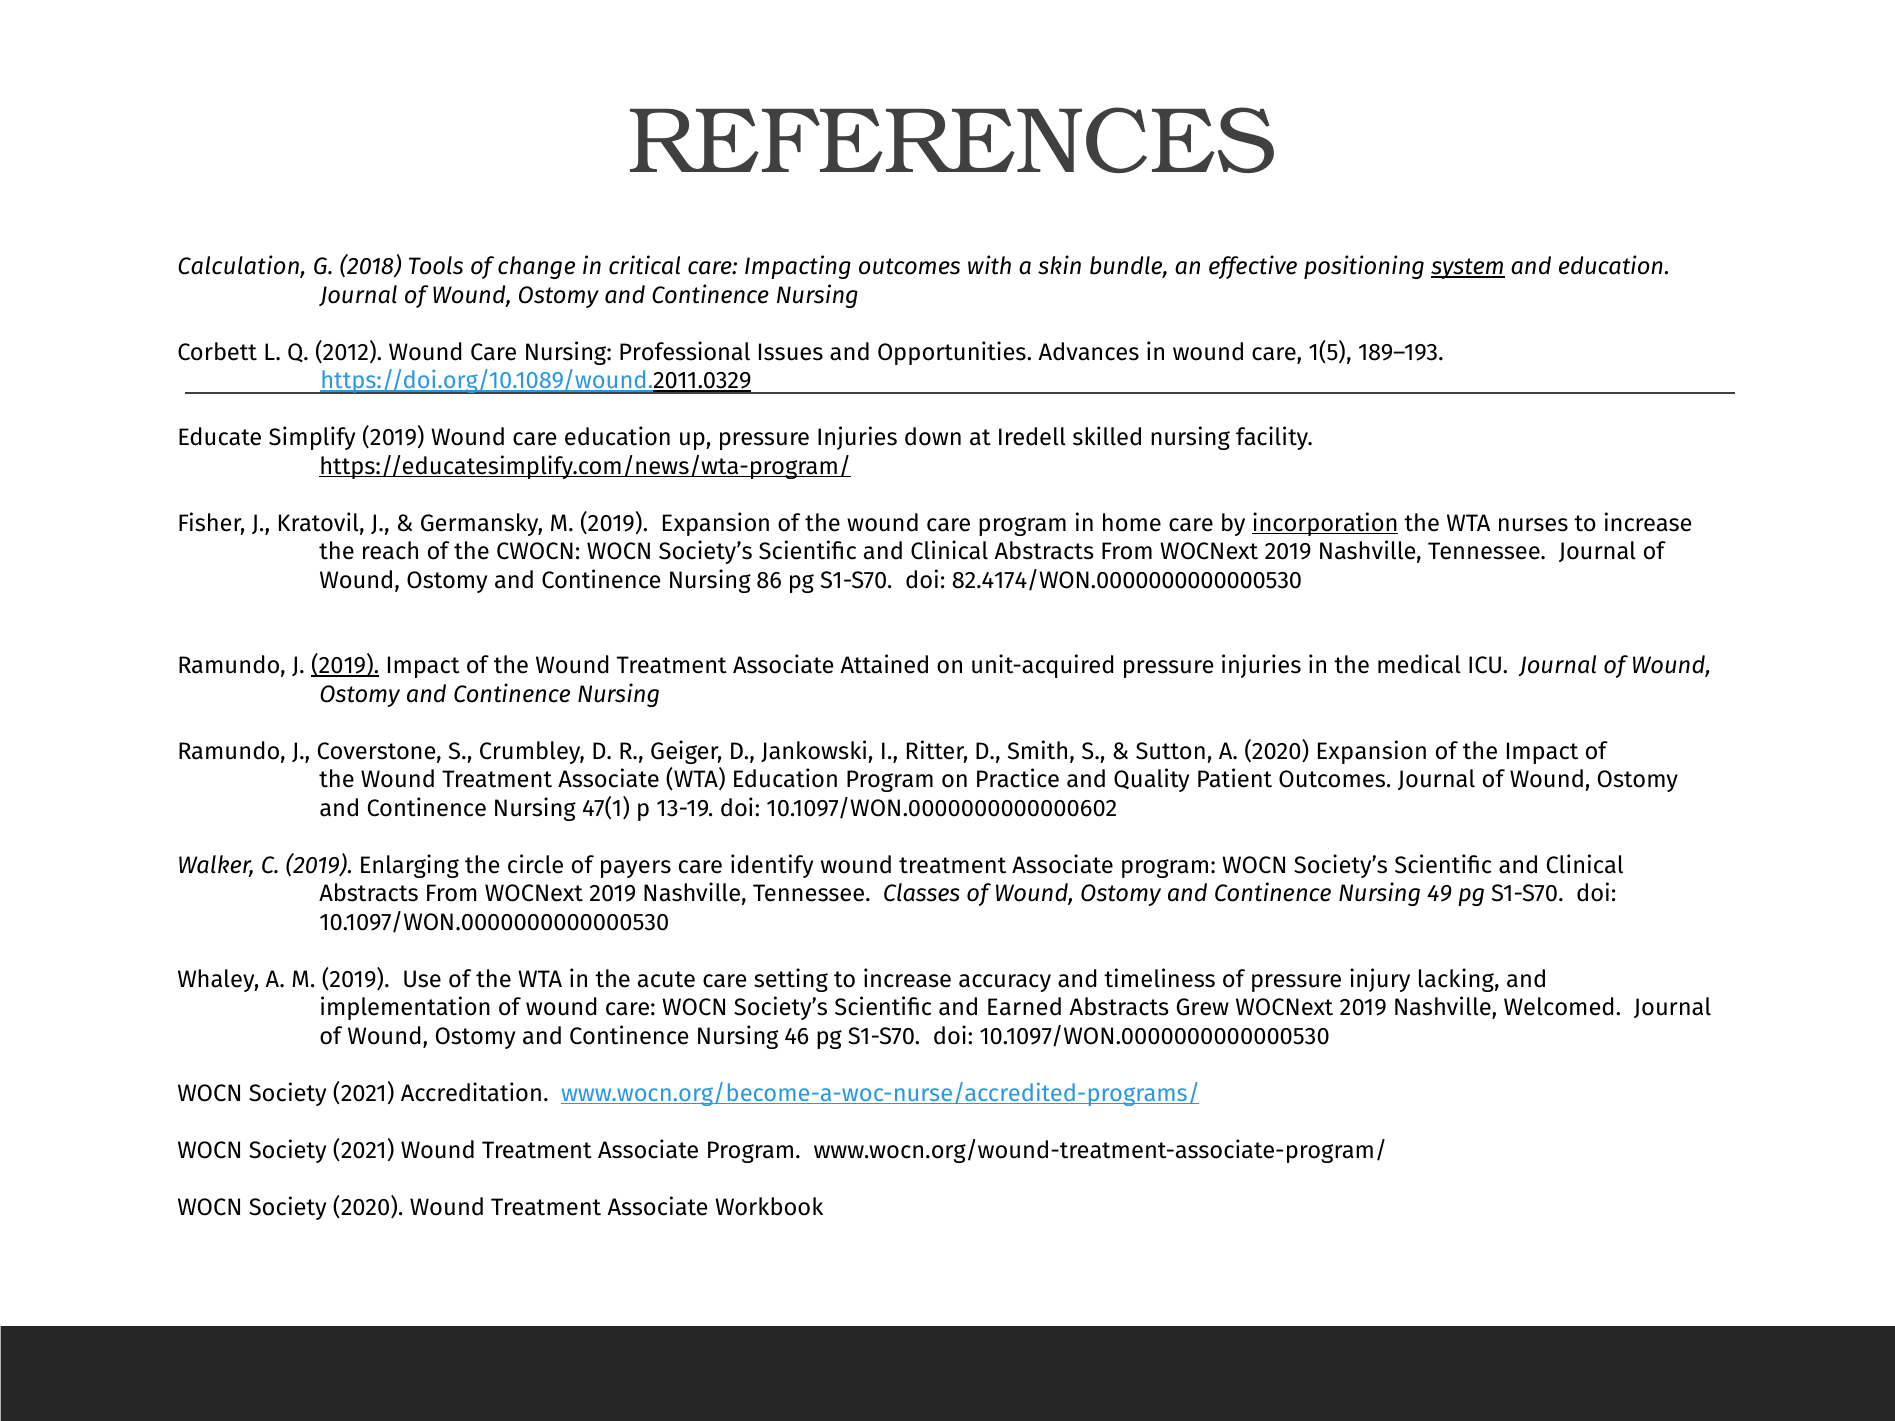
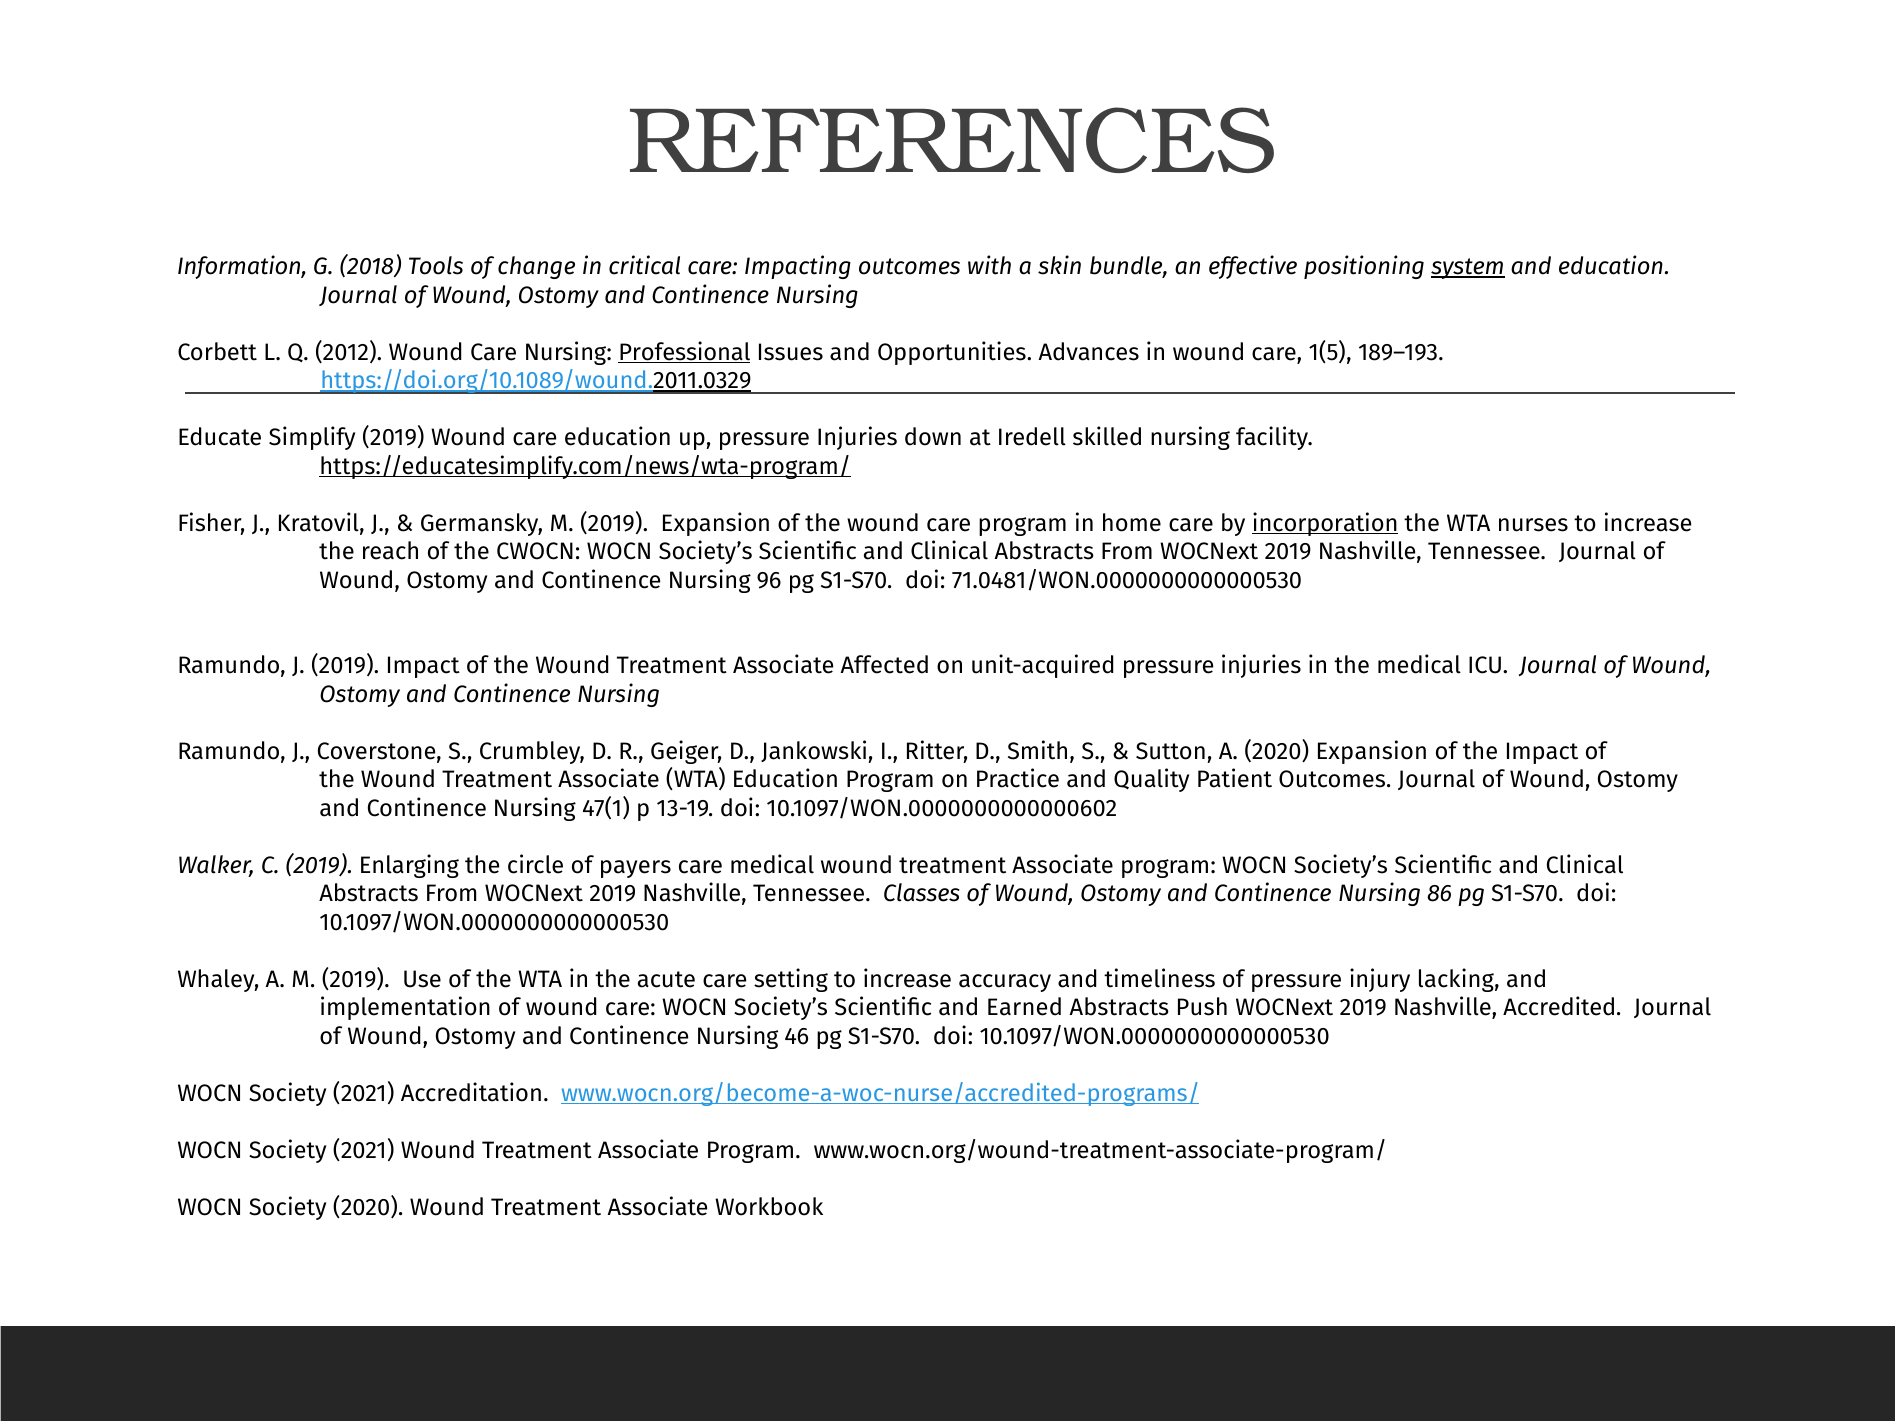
Calculation: Calculation -> Information (242, 267)
Professional underline: none -> present (684, 352)
86: 86 -> 96 (769, 580)
82.4174/WON.0000000000000530: 82.4174/WON.0000000000000530 -> 71.0481/WON.0000000000000530 (1127, 580)
2019 underline: present -> none (345, 666)
Attained: Attained -> Affected (885, 666)
care identify: identify -> medical (772, 865)
49: 49 -> 86 (1440, 894)
Grew: Grew -> Push (1202, 1008)
Welcomed: Welcomed -> Accredited (1563, 1008)
